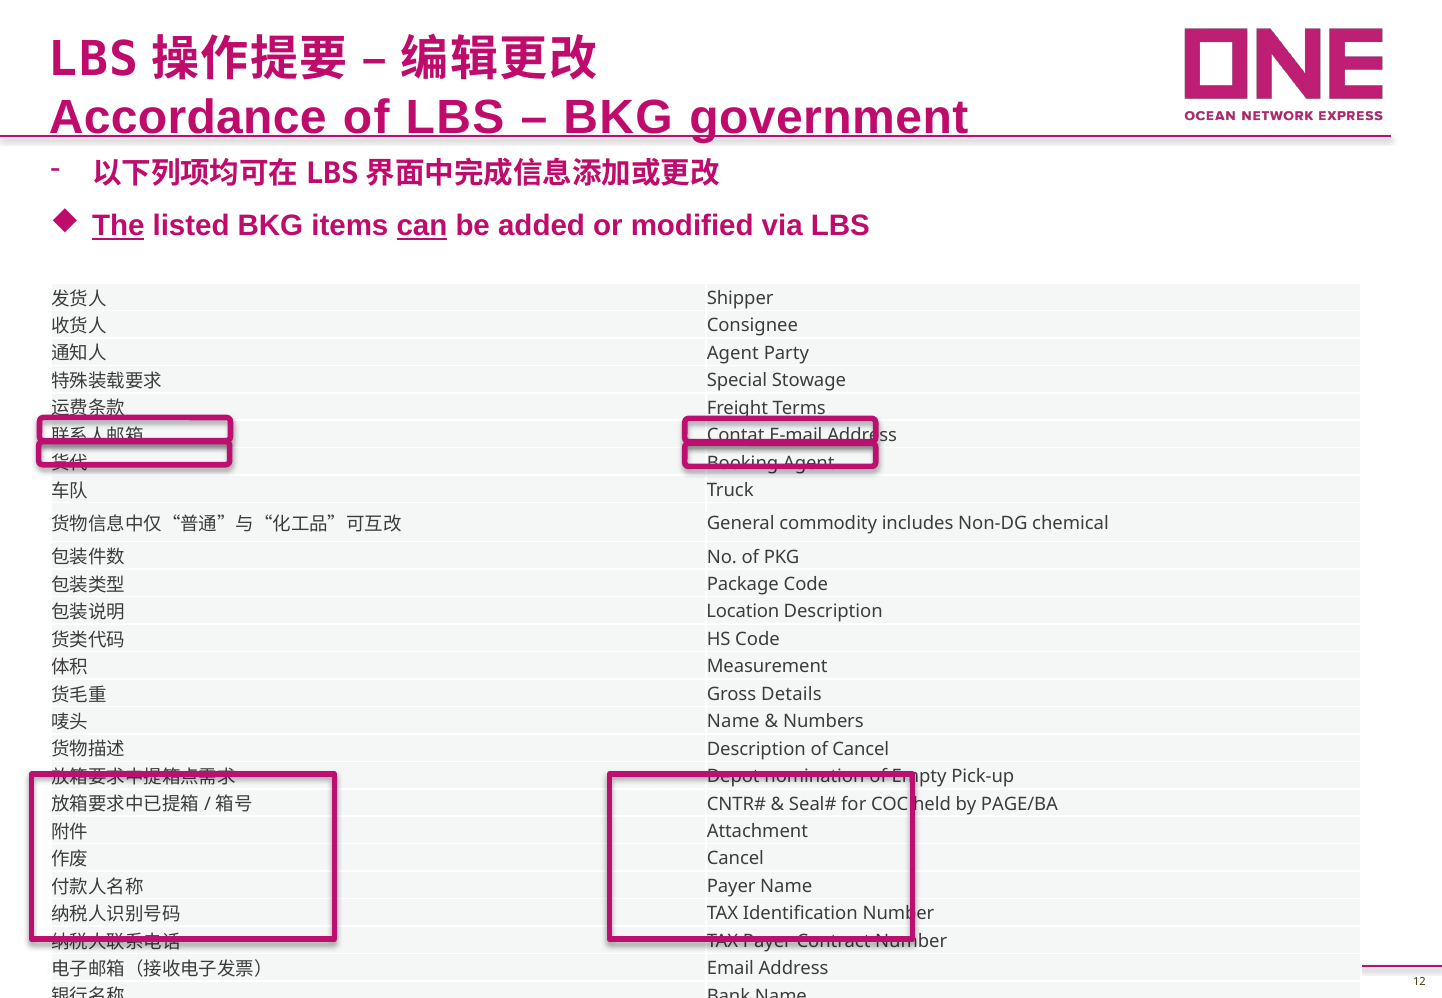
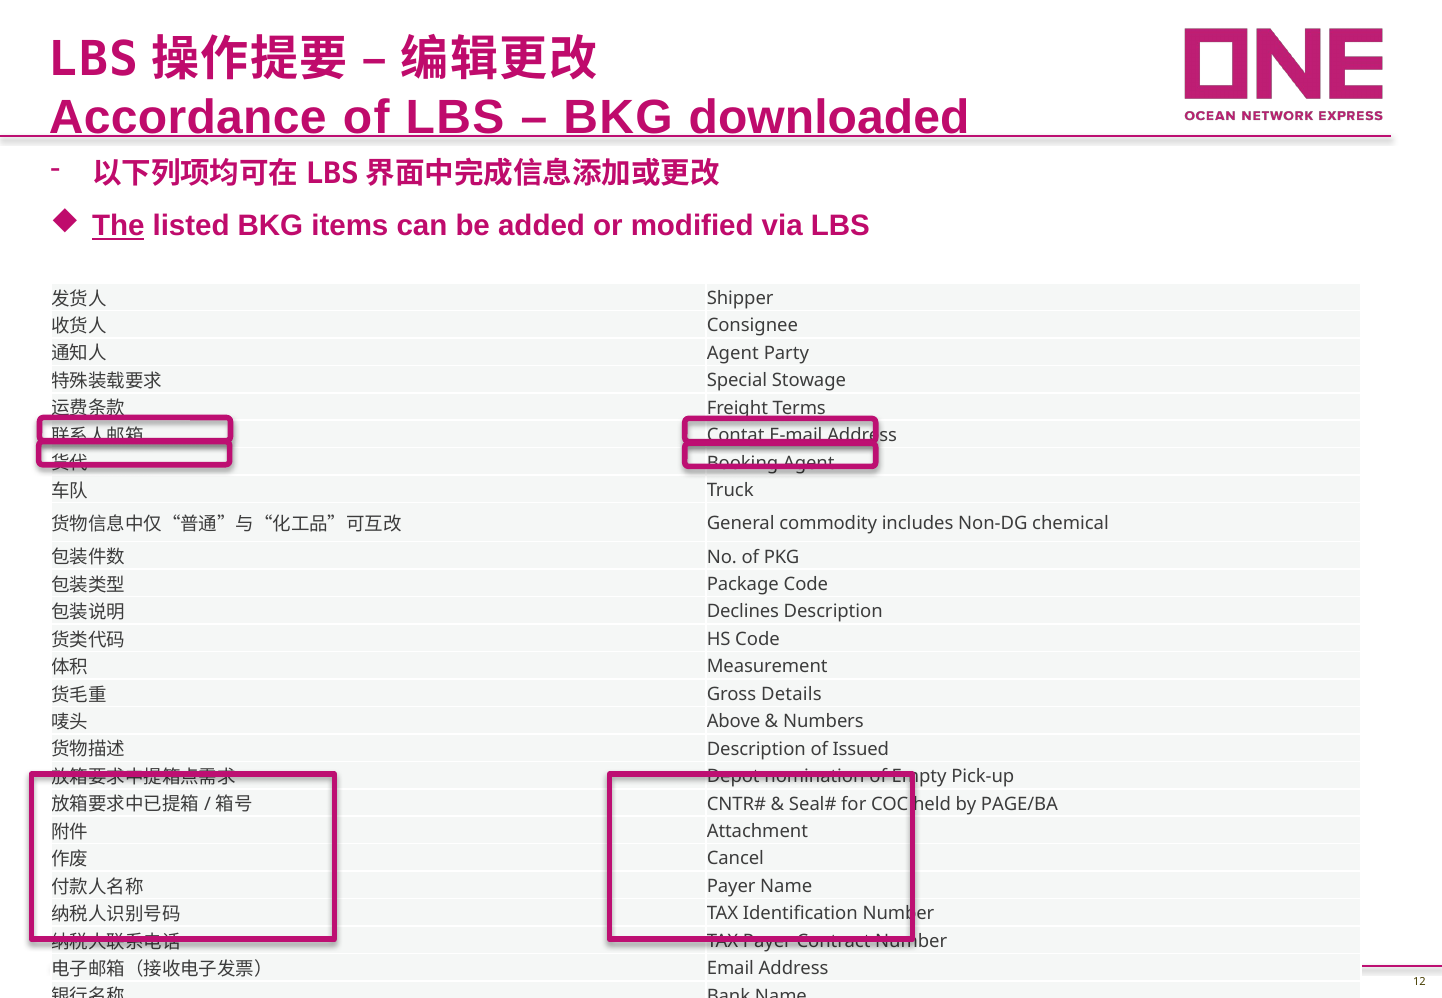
government: government -> downloaded (829, 118)
can underline: present -> none (422, 226)
Location: Location -> Declines (743, 612)
Name: Name -> Above (733, 722)
of Cancel: Cancel -> Issued (861, 749)
